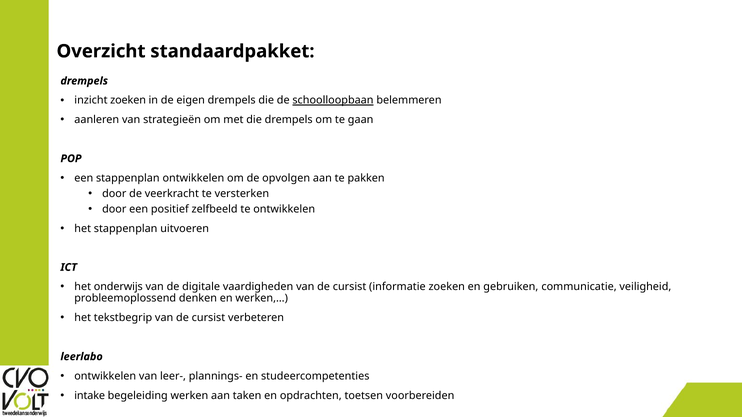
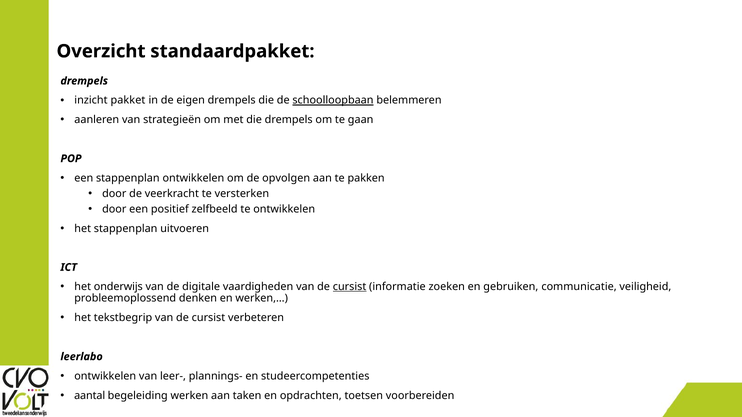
inzicht zoeken: zoeken -> pakket (128, 100)
cursist underline: none -> present (350, 287)
intake: intake -> aantal (90, 396)
